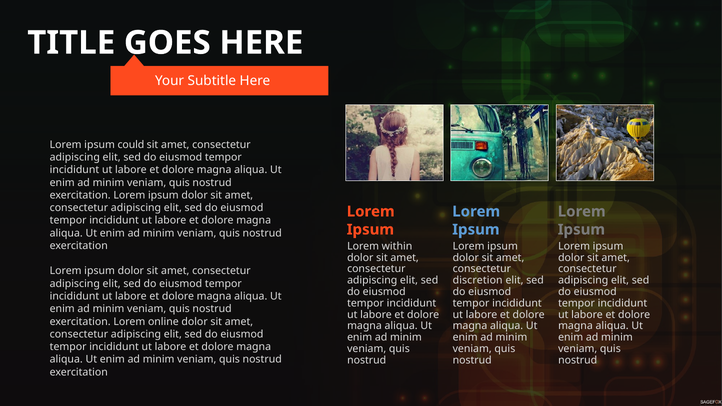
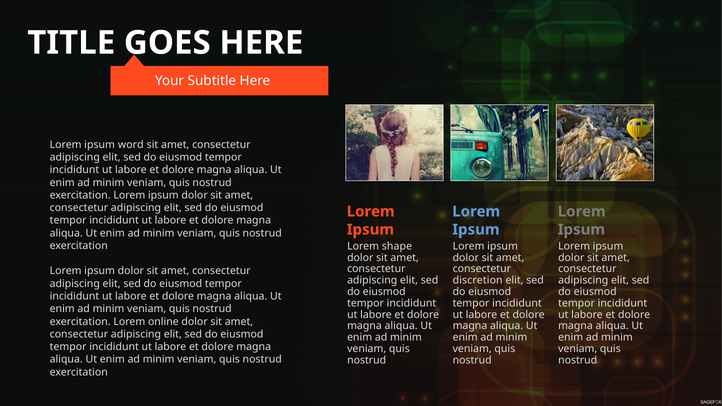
could: could -> word (131, 145)
within: within -> shape (397, 246)
